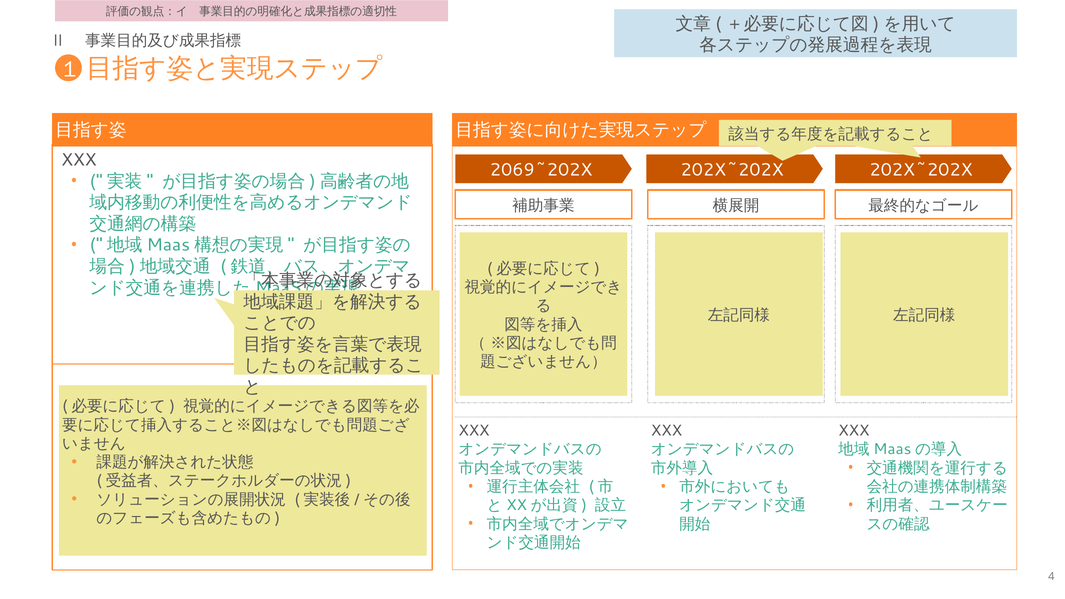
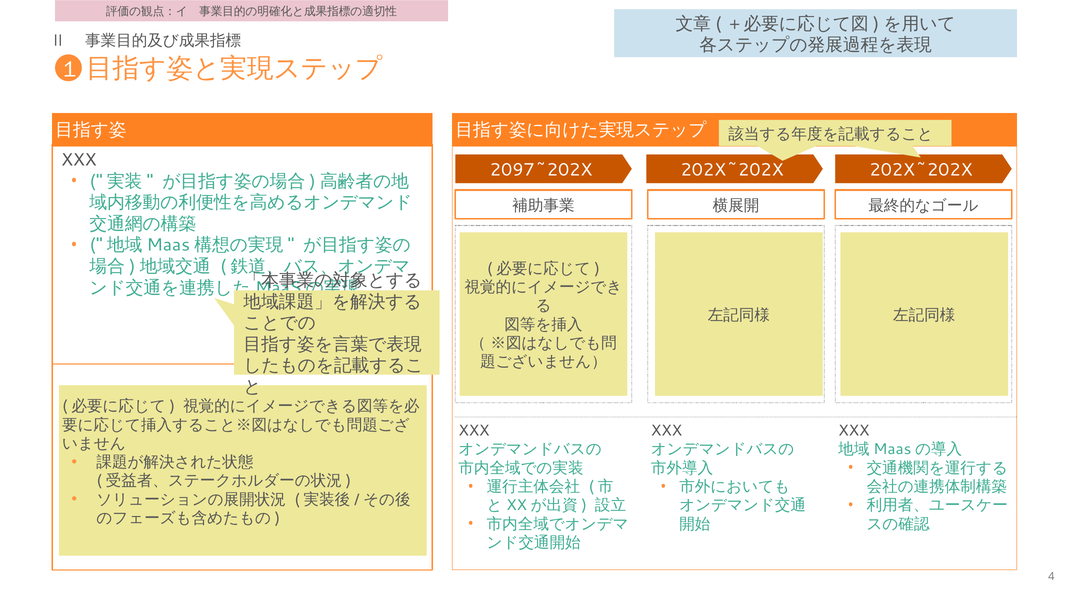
2069~202X: 2069~202X -> 2097~202X (541, 170)
